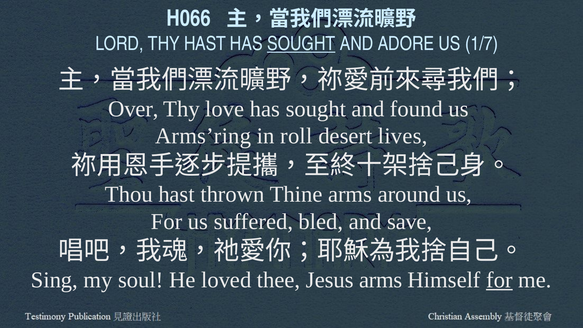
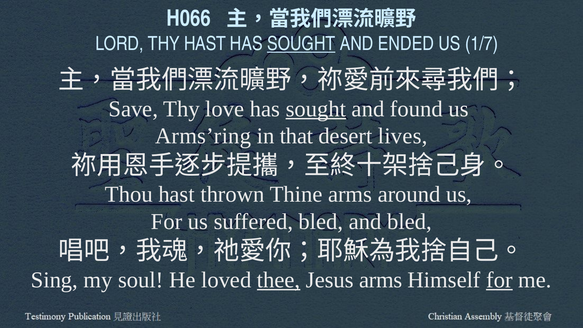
ADORE: ADORE -> ENDED (406, 44)
Over: Over -> Save (133, 109)
sought underline: none -> present (316, 109)
roll: roll -> that (297, 136)
and save: save -> bled (410, 222)
thee underline: none -> present (279, 280)
